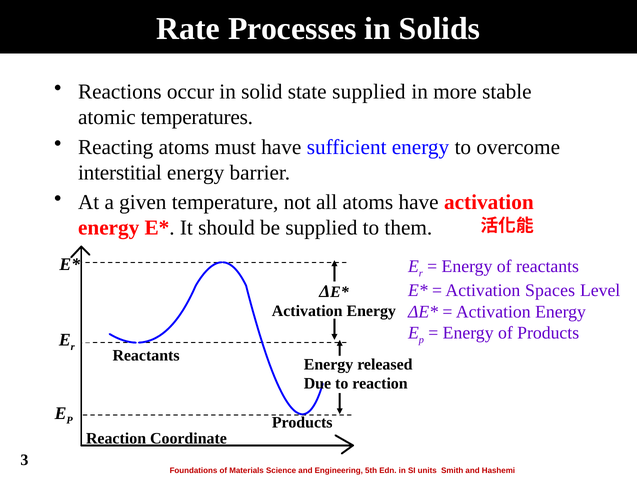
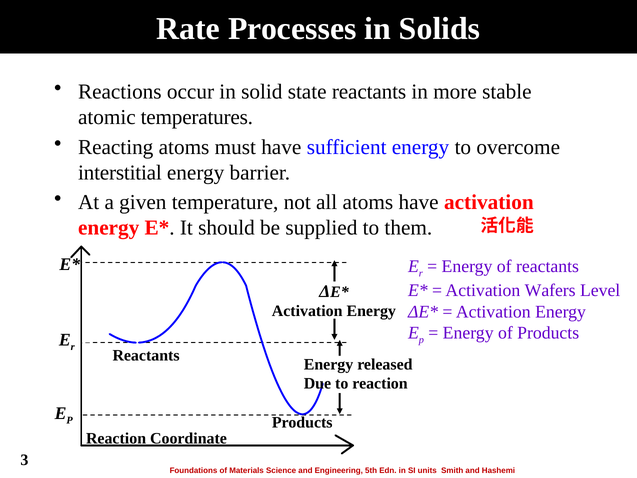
state supplied: supplied -> reactants (369, 92)
Spaces: Spaces -> Wafers (550, 290)
